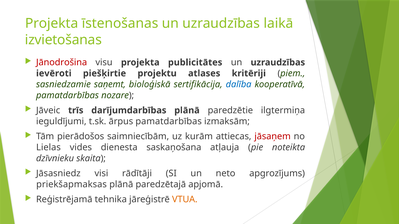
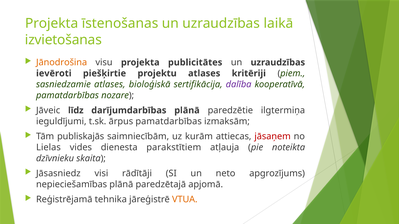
Jānodrošina colour: red -> orange (62, 63)
sasniedzamie saņemt: saņemt -> atlases (110, 84)
dalība colour: blue -> purple (239, 84)
trīs: trīs -> līdz (76, 111)
pierādošos: pierādošos -> publiskajās (81, 137)
saskaņošana: saskaņošana -> parakstītiem (174, 148)
priekšapmaksas: priekšapmaksas -> nepieciešamības (72, 185)
